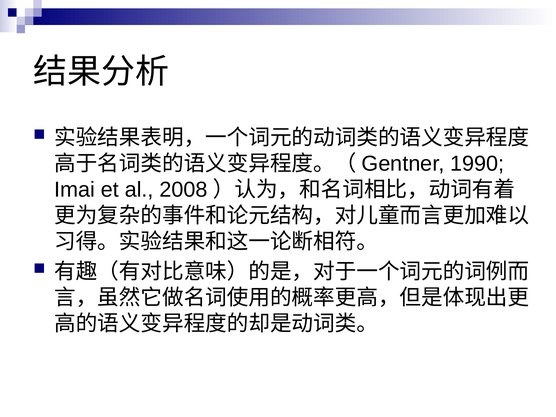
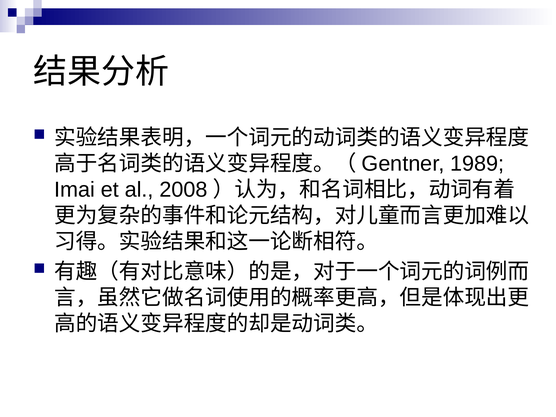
1990: 1990 -> 1989 (477, 164)
